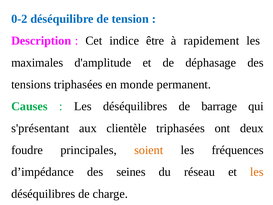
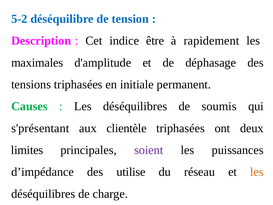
0-2: 0-2 -> 5-2 (19, 19)
monde: monde -> initiale (137, 84)
barrage: barrage -> soumis (219, 106)
foudre: foudre -> limites (27, 150)
soient colour: orange -> purple (149, 150)
fréquences: fréquences -> puissances (238, 150)
seines: seines -> utilise (131, 172)
